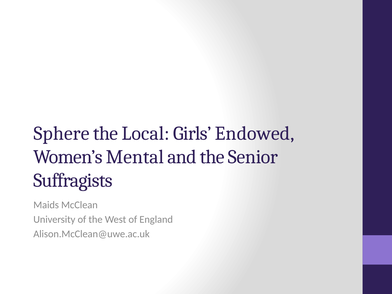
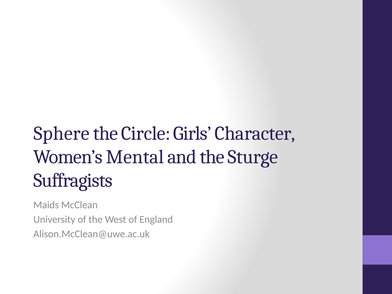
Local: Local -> Circle (146, 133)
Endowed: Endowed -> Character (255, 133)
Senior: Senior -> Sturge (253, 157)
